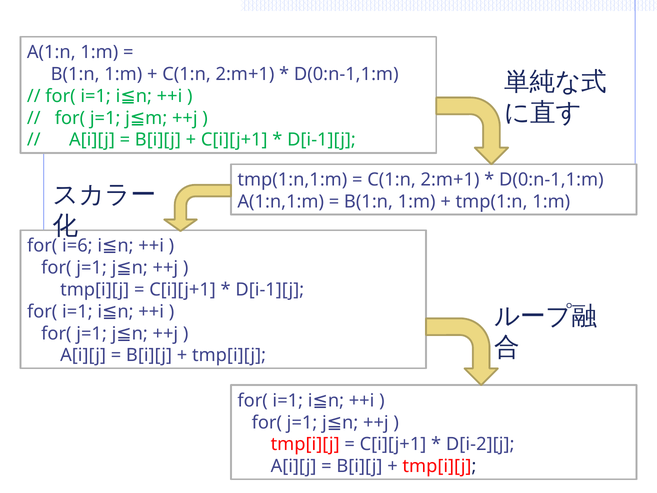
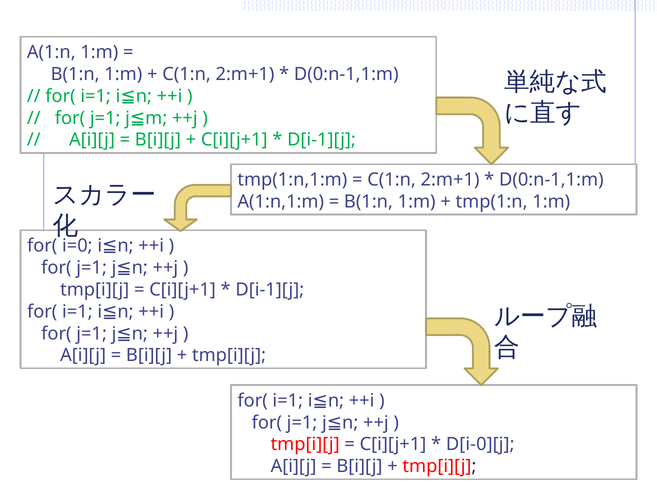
i=6: i=6 -> i=0 (77, 246)
D[i-2][j: D[i-2][j -> D[i-0][j (480, 444)
